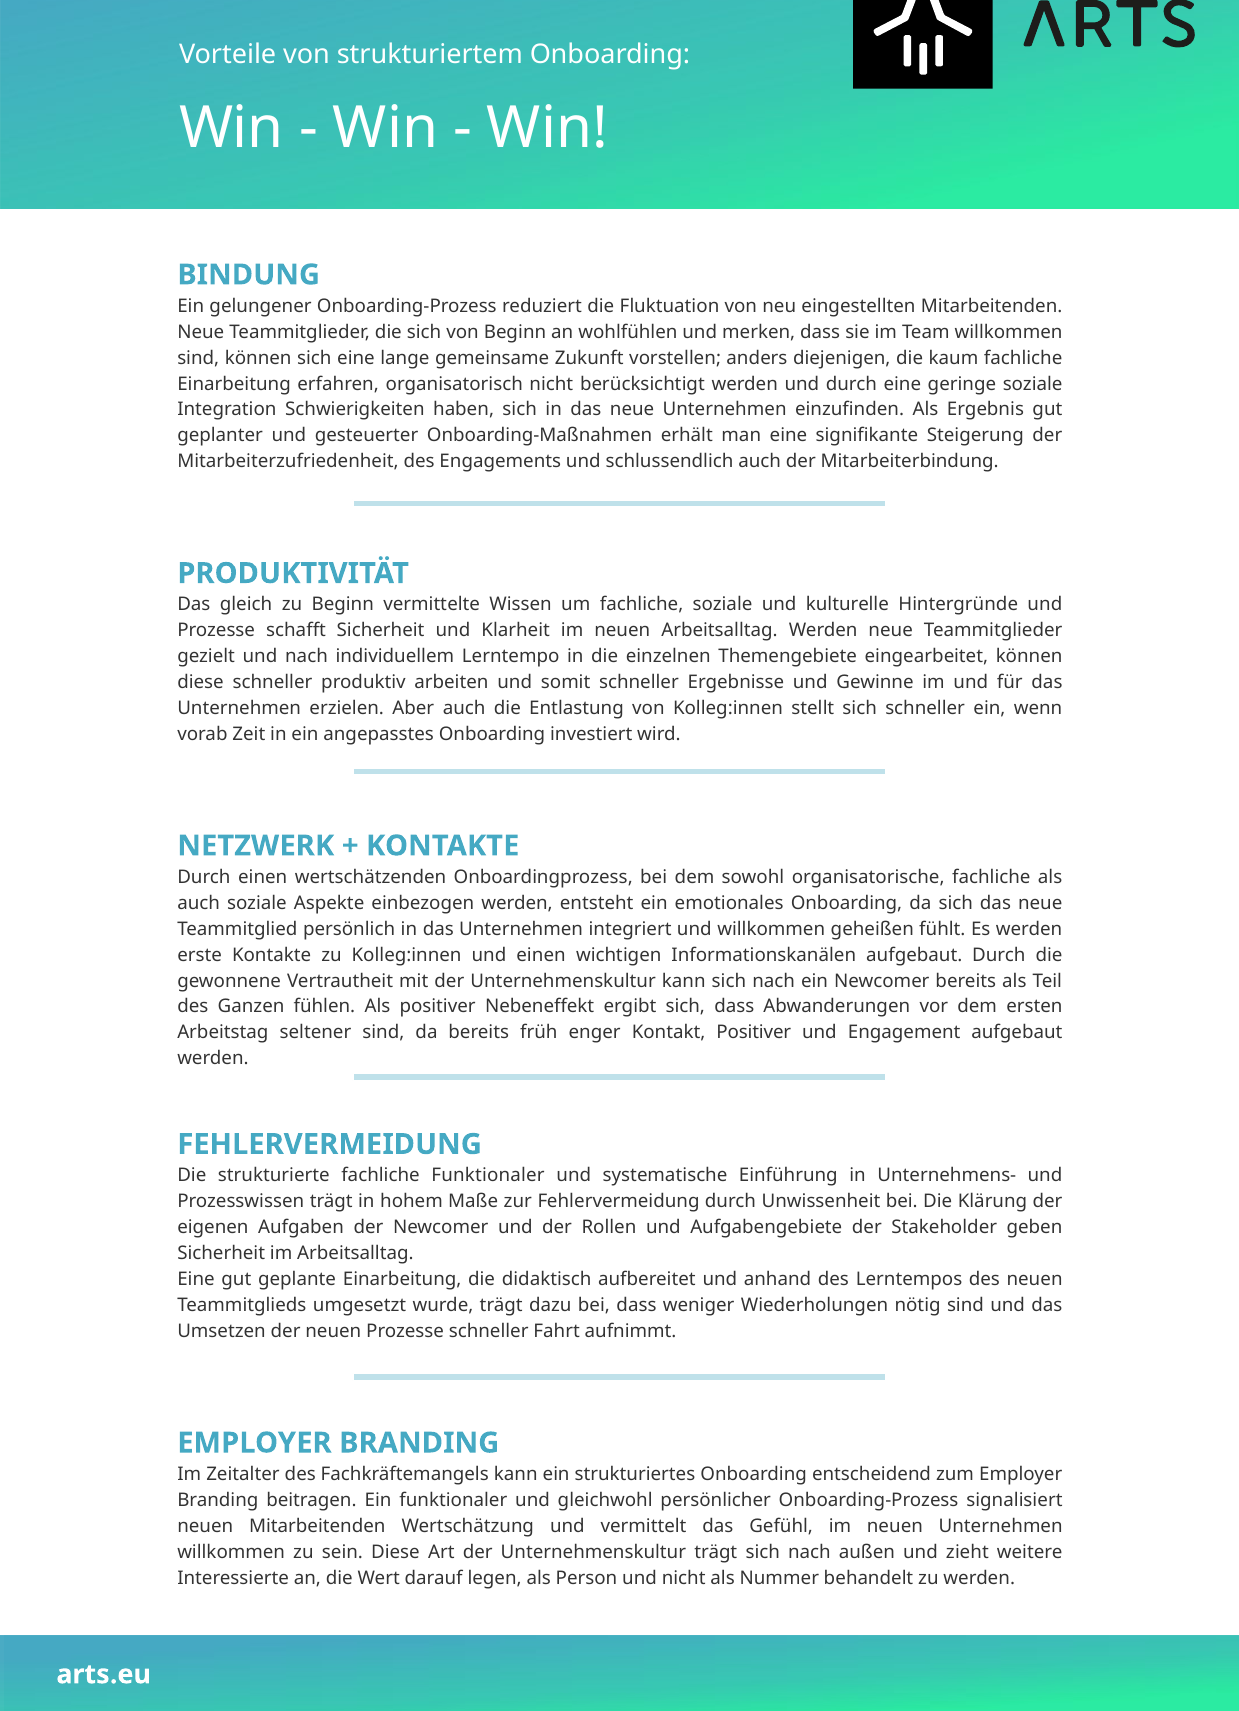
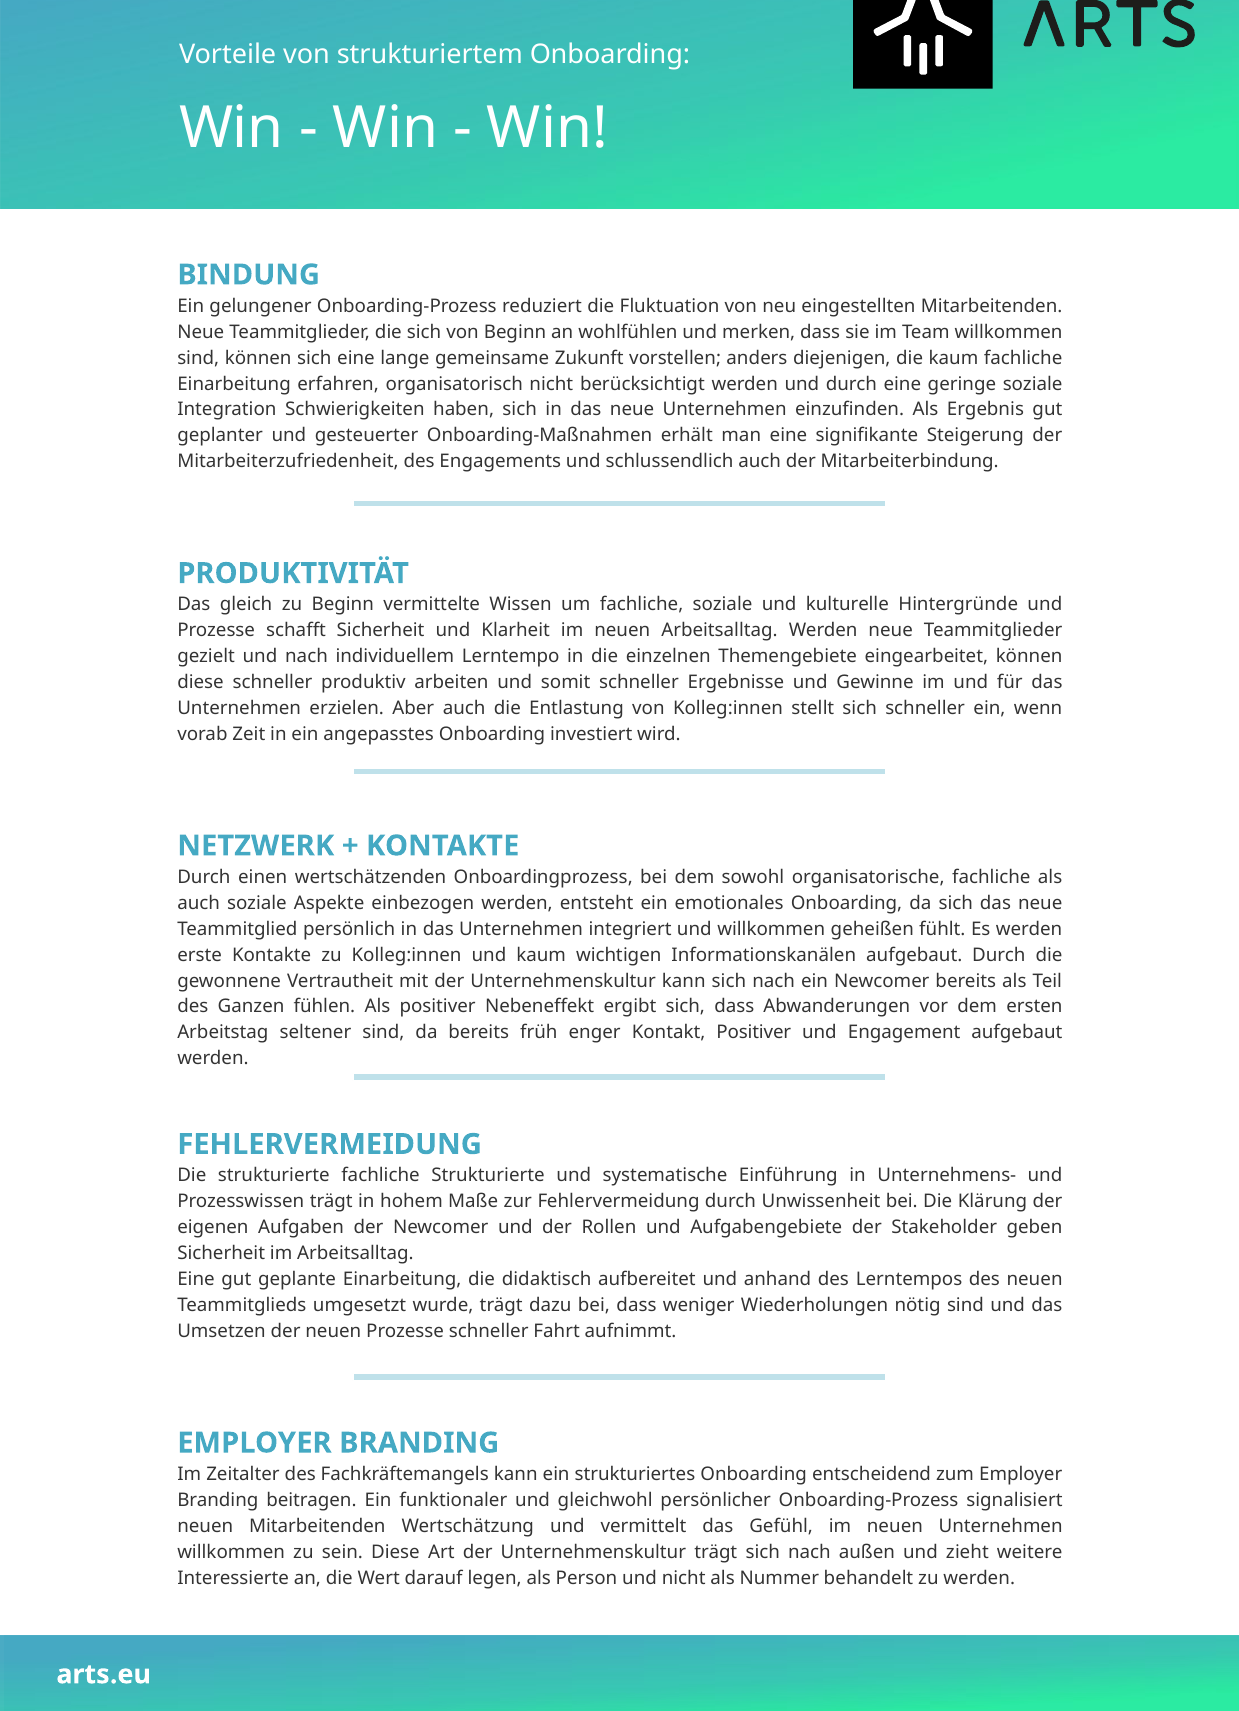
und einen: einen -> kaum (541, 955)
fachliche Funktionaler: Funktionaler -> Strukturierte (488, 1176)
